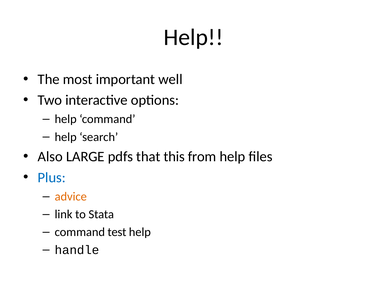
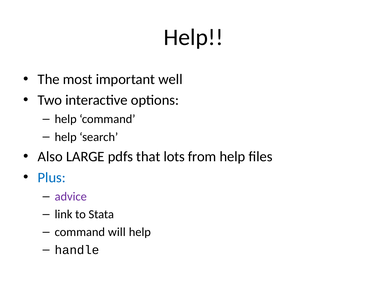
this: this -> lots (174, 157)
advice colour: orange -> purple (71, 197)
test: test -> will (117, 232)
